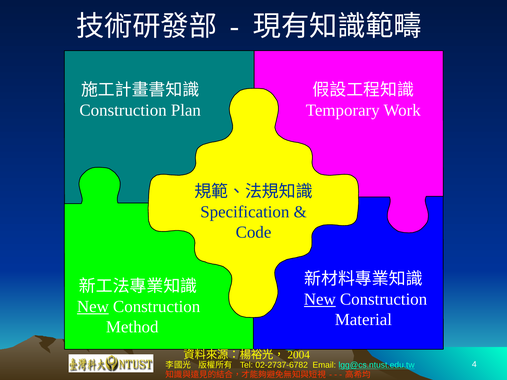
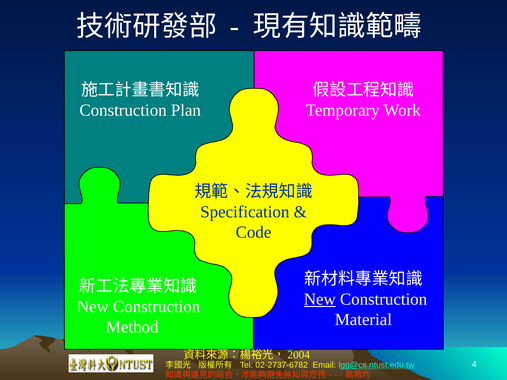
New underline: present -> none (93, 307)
